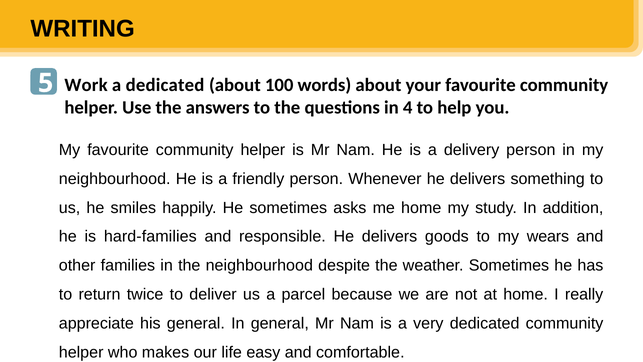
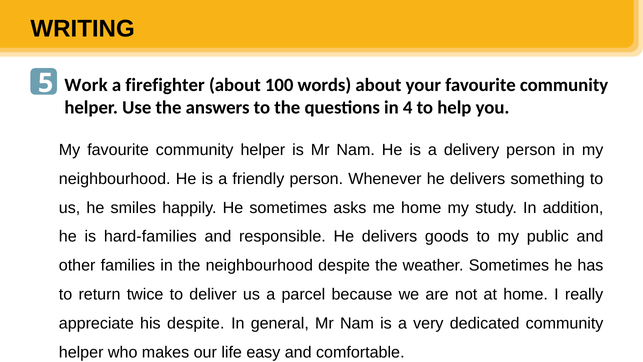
a dedicated: dedicated -> firefighter (165, 85)
wears: wears -> public (548, 236)
his general: general -> despite (196, 323)
